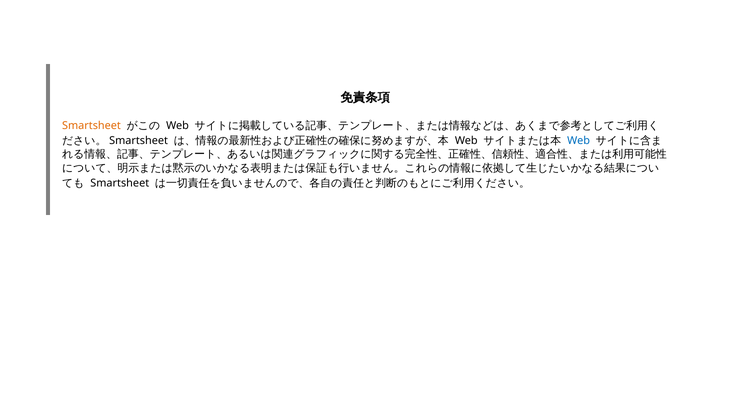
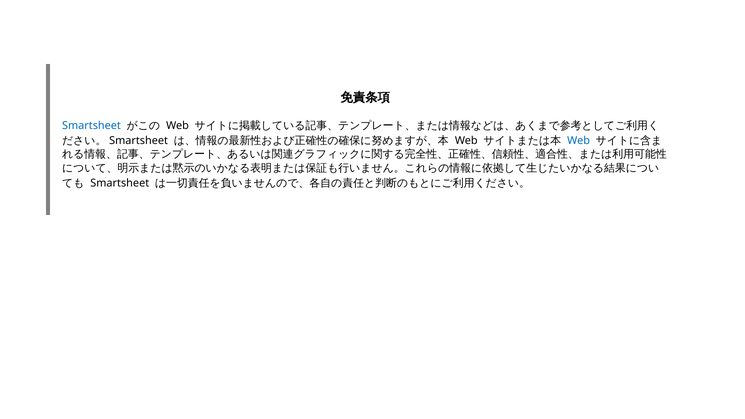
Smartsheet colour: orange -> blue (92, 126)
